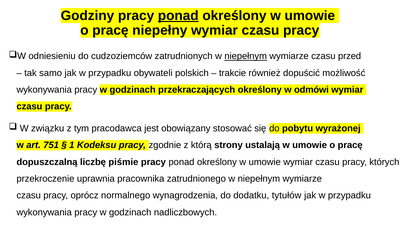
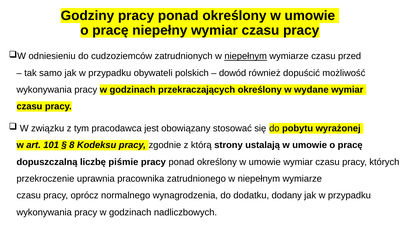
ponad underline: present -> none (178, 16)
trakcie: trakcie -> dowód (233, 73)
odmówi: odmówi -> wydane (311, 90)
751: 751 -> 101 (51, 145)
1: 1 -> 8 (72, 145)
tytułów: tytułów -> dodany (287, 196)
